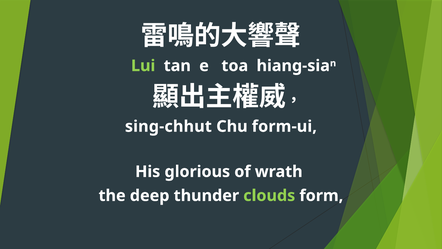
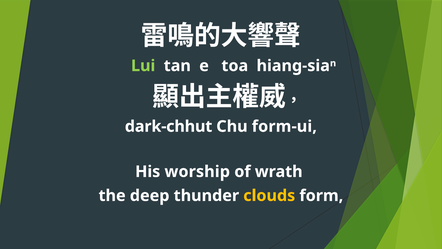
sing-chhut: sing-chhut -> dark-chhut (169, 126)
glorious: glorious -> worship (197, 171)
clouds colour: light green -> yellow (269, 195)
